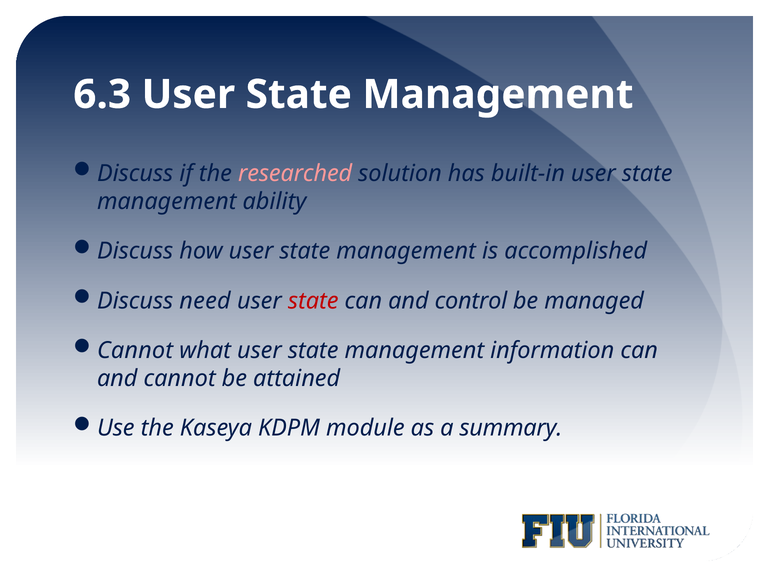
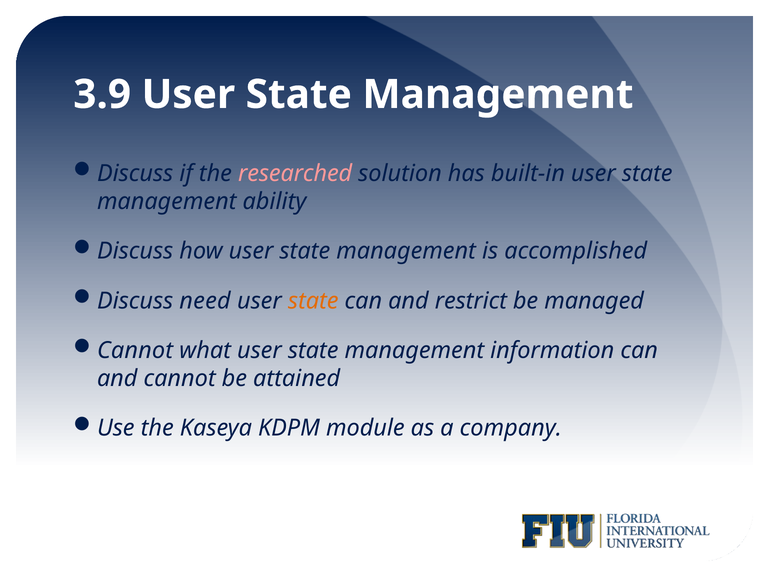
6.3: 6.3 -> 3.9 (102, 95)
state colour: red -> orange (313, 301)
control: control -> restrict (471, 301)
summary: summary -> company (511, 428)
